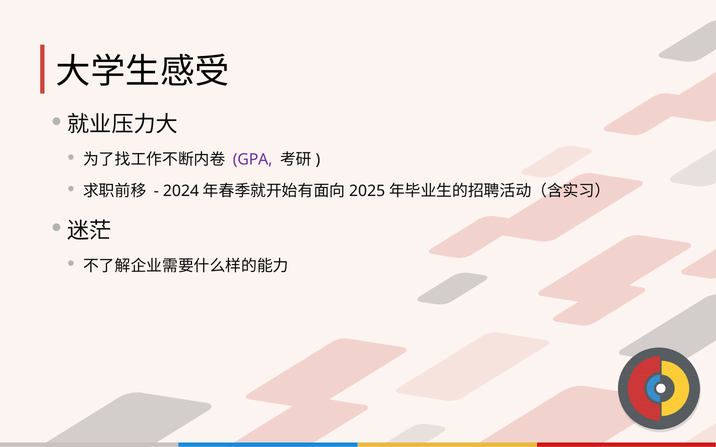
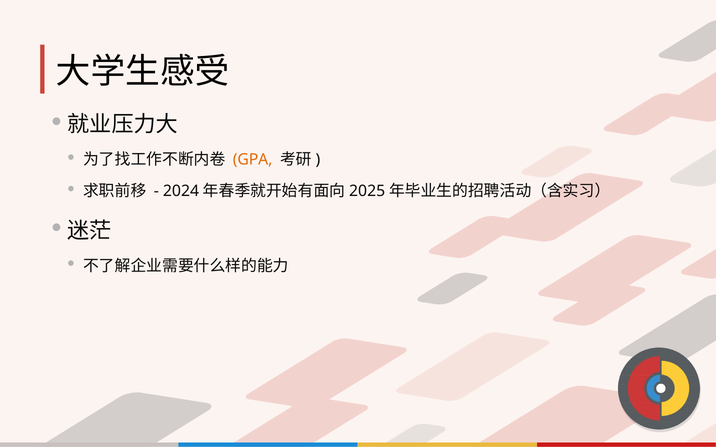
GPA colour: purple -> orange (253, 160)
